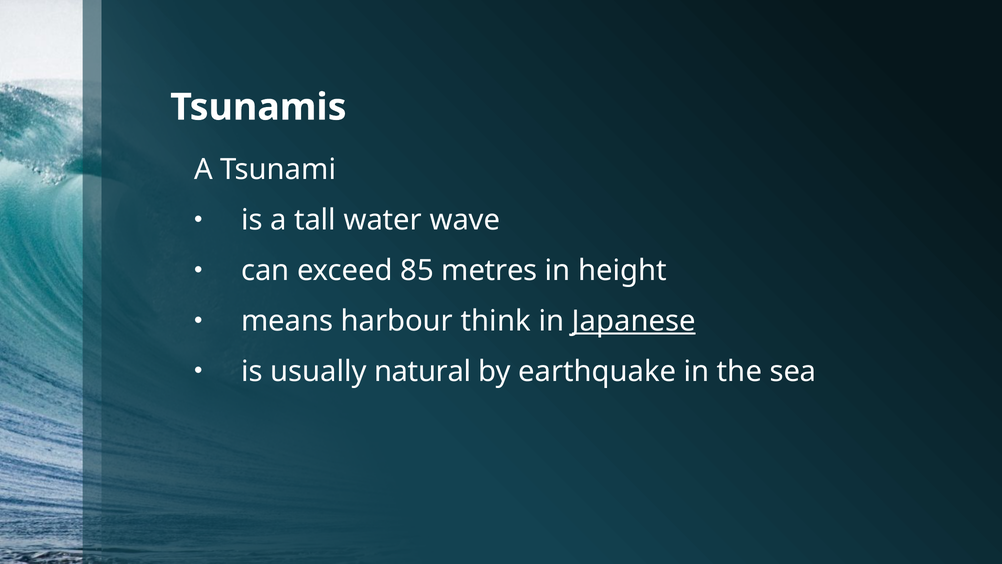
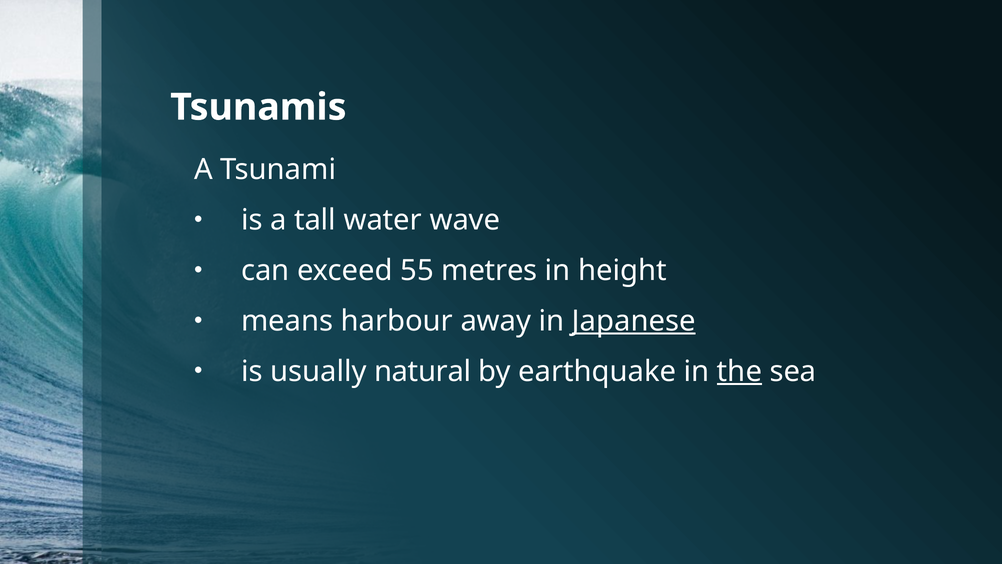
85: 85 -> 55 (417, 270)
think: think -> away (496, 321)
the underline: none -> present (739, 371)
